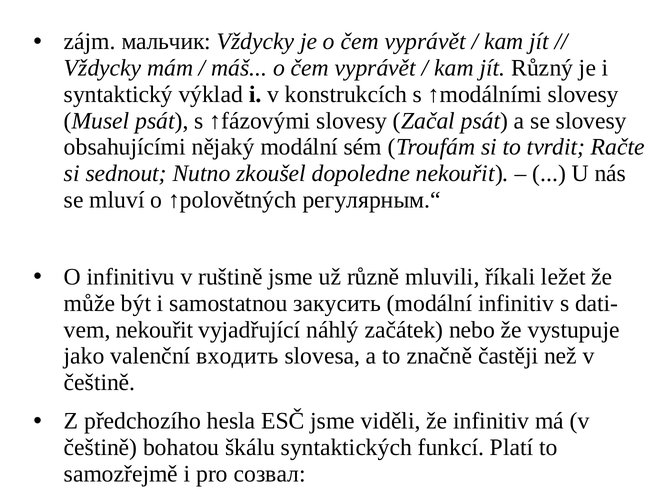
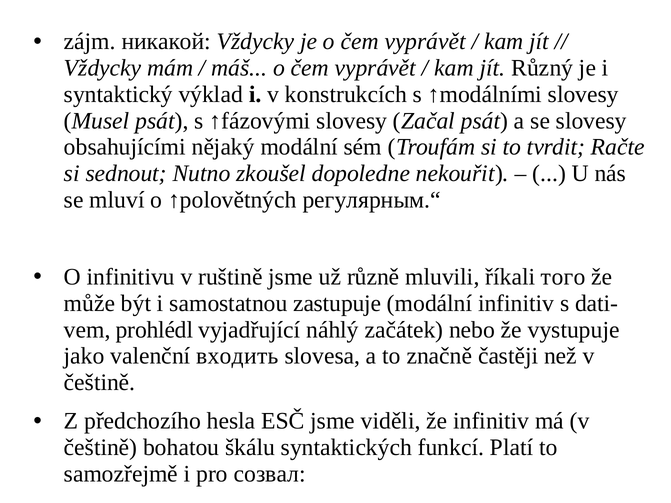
мальчик: мальчик -> никакой (166, 42)
ležet: ležet -> того (563, 277)
закусить: закусить -> zastupuje (337, 303)
nekouřit: nekouřit -> prohlédl (154, 330)
